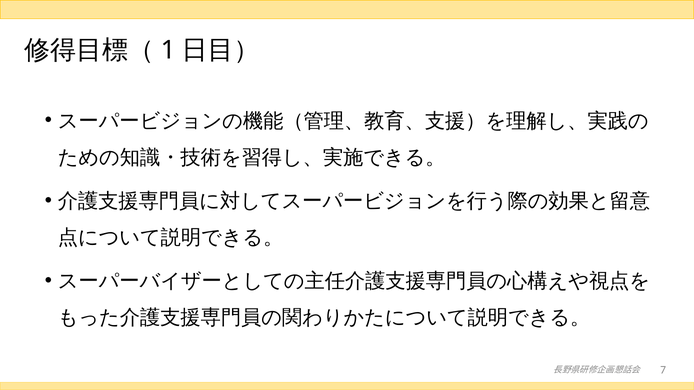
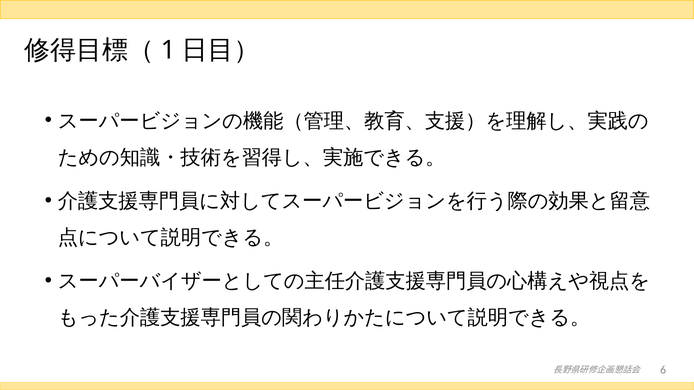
7: 7 -> 6 (663, 370)
